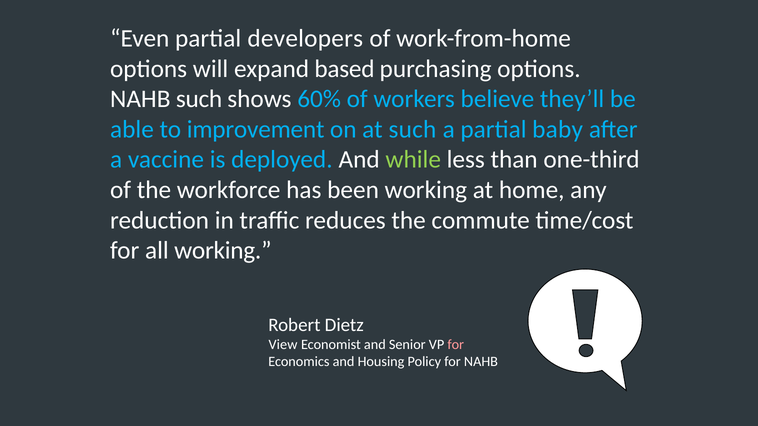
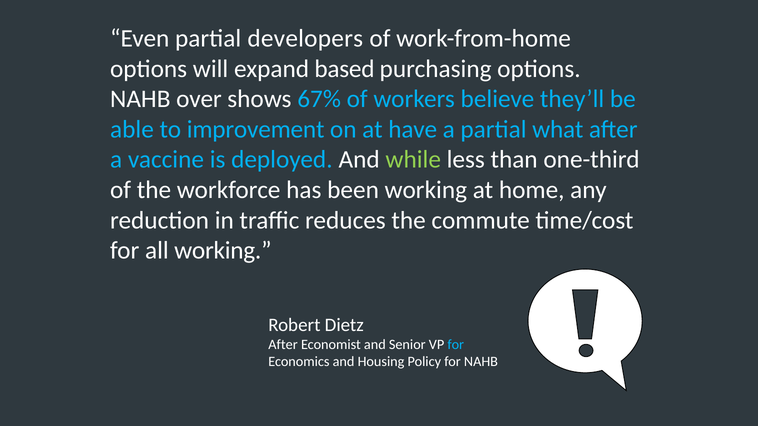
NAHB such: such -> over (199, 99)
60%: 60% -> 67% (319, 99)
at such: such -> have (413, 129)
baby: baby -> what (558, 129)
View: View -> After (283, 345)
for colour: pink -> light blue (456, 345)
